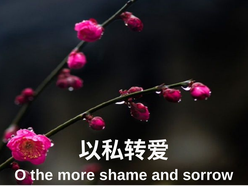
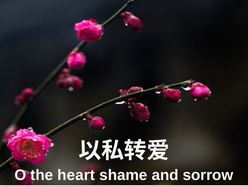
more: more -> heart (76, 175)
